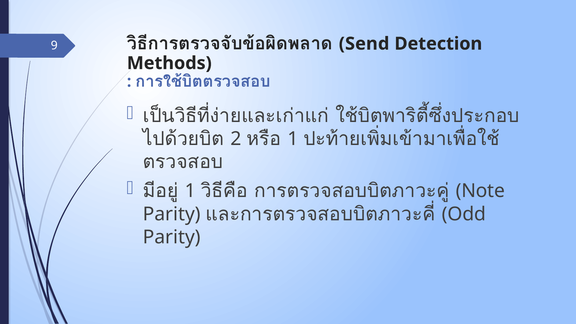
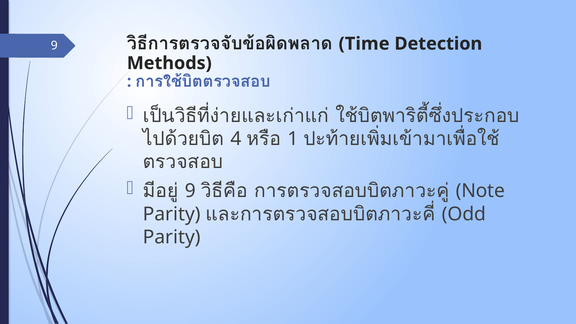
Send: Send -> Time (364, 44)
2: 2 -> 4 (236, 139)
1: 1 -> 9 (190, 191)
